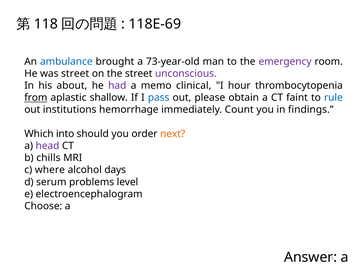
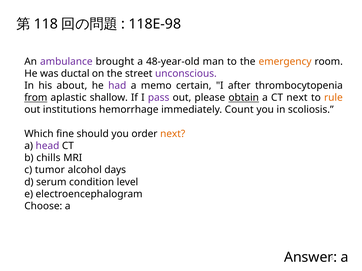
118E-69: 118E-69 -> 118E-98 (155, 24)
ambulance colour: blue -> purple (66, 62)
73-year-old: 73-year-old -> 48-year-old (173, 62)
emergency colour: purple -> orange (285, 62)
was street: street -> ductal (75, 74)
clinical: clinical -> certain (194, 86)
hour: hour -> after (239, 86)
pass colour: blue -> purple (159, 98)
obtain underline: none -> present (244, 98)
CT faint: faint -> next (297, 98)
rule colour: blue -> orange (333, 98)
findings: findings -> scoliosis (311, 110)
into: into -> fine (65, 134)
where: where -> tumor (50, 170)
problems: problems -> condition (92, 182)
